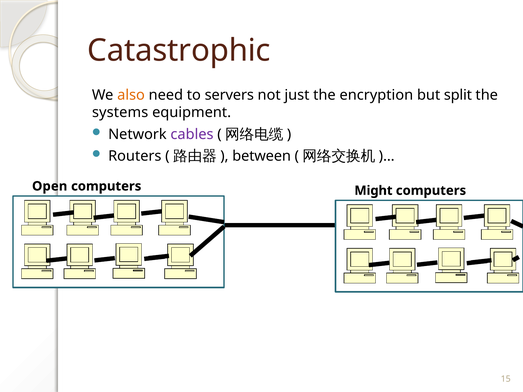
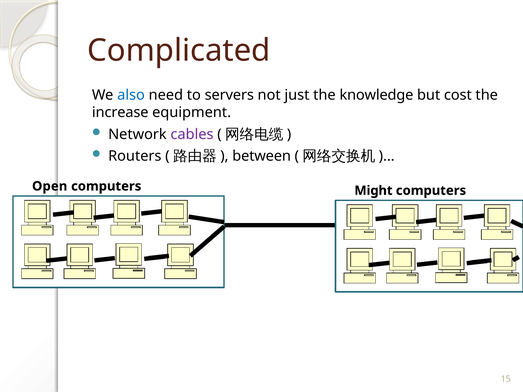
Catastrophic: Catastrophic -> Complicated (179, 51)
also colour: orange -> blue (131, 95)
encryption: encryption -> knowledge (376, 95)
split: split -> cost (458, 95)
systems: systems -> increase (120, 113)
